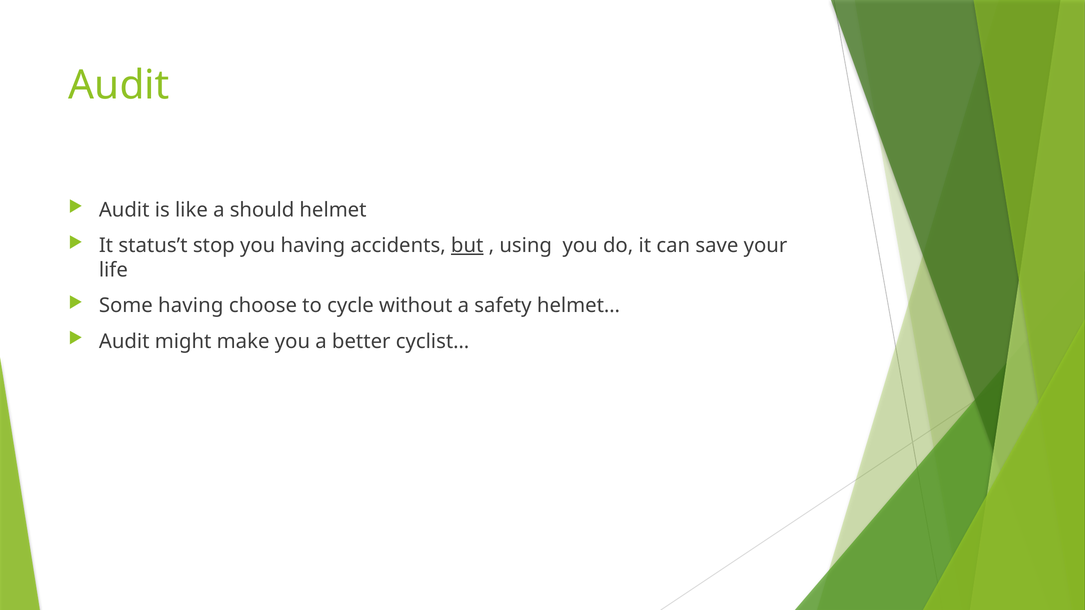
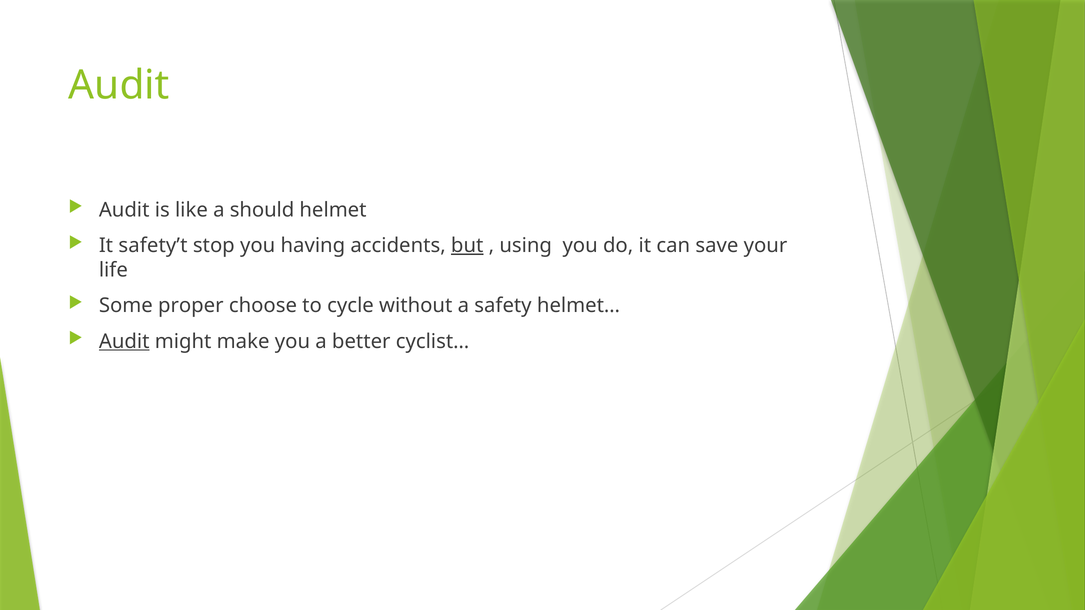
status’t: status’t -> safety’t (153, 246)
Some having: having -> proper (191, 306)
Audit underline: none -> present (124, 342)
